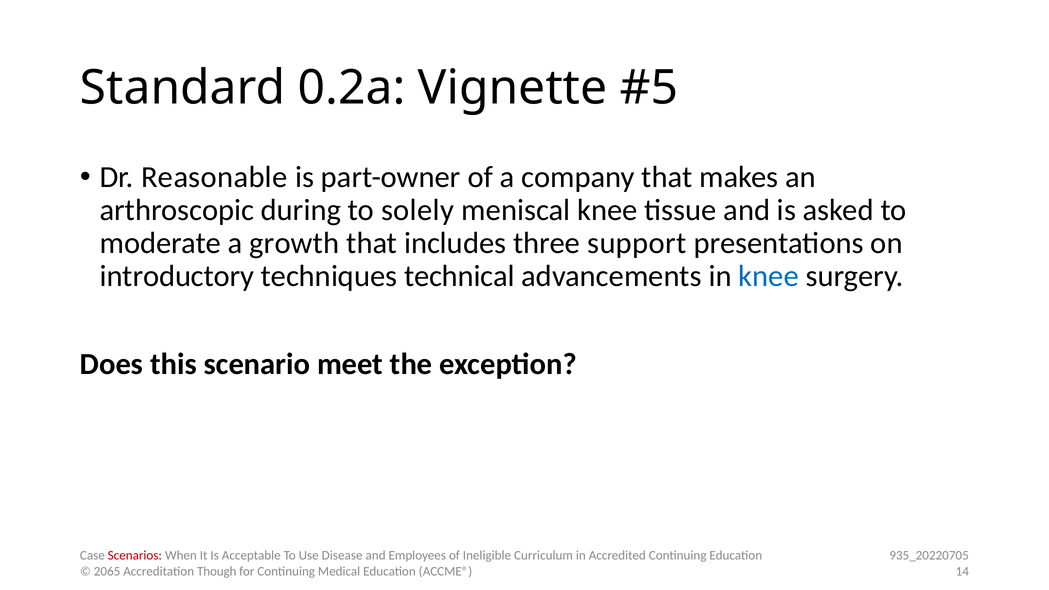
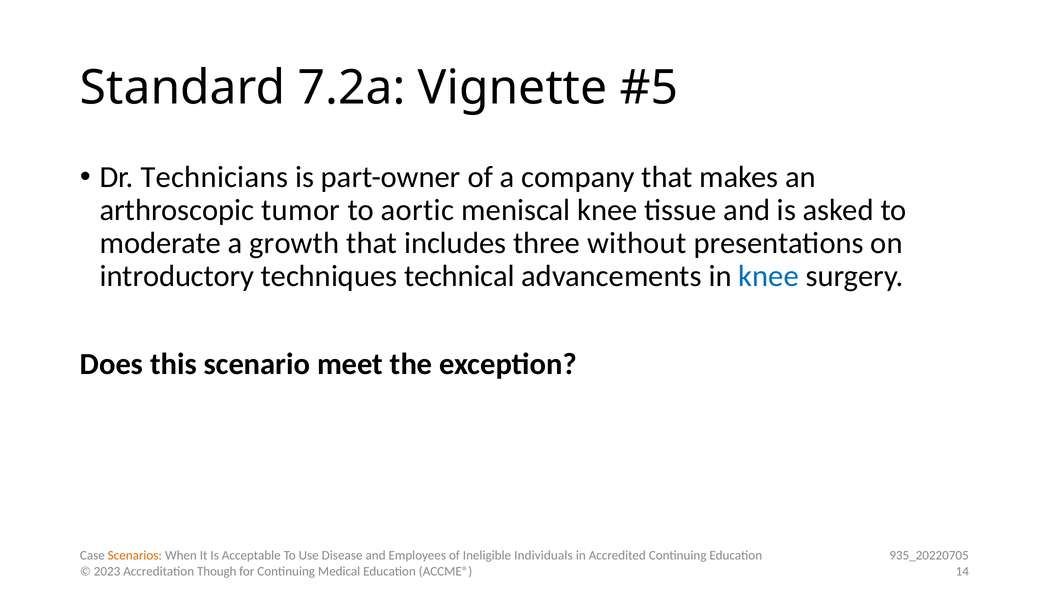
0.2a: 0.2a -> 7.2a (352, 88)
Reasonable: Reasonable -> Technicians (214, 177)
during: during -> tumor (301, 210)
solely: solely -> aortic (417, 210)
support: support -> without (637, 243)
Scenarios colour: red -> orange (135, 556)
Curriculum: Curriculum -> Individuals (543, 556)
2065: 2065 -> 2023 (107, 571)
